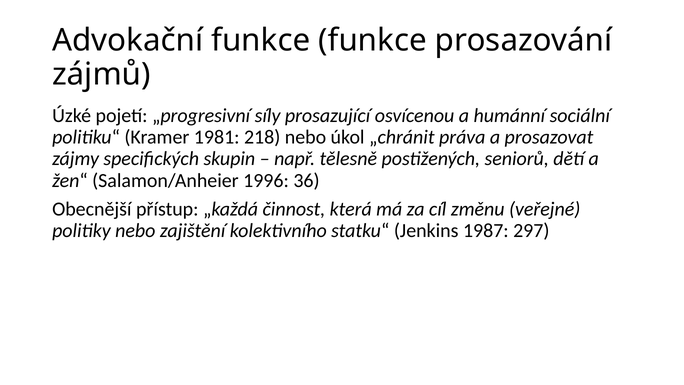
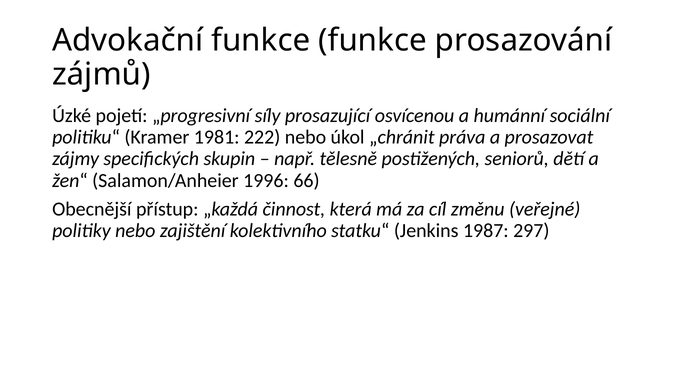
218: 218 -> 222 (262, 137)
36: 36 -> 66 (306, 180)
